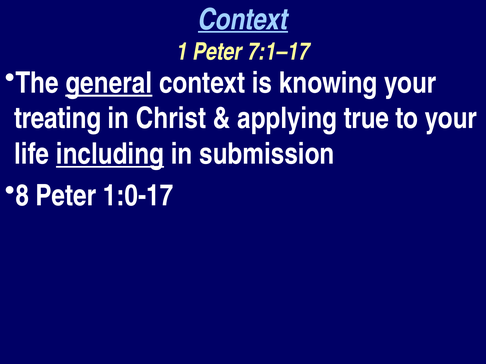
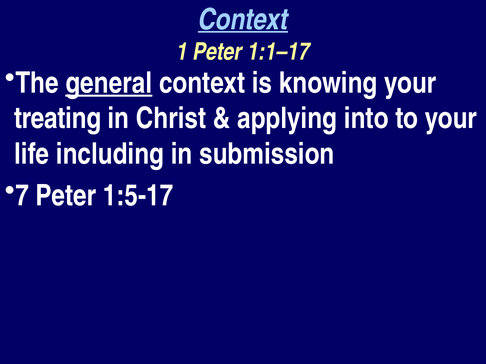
7:1–17: 7:1–17 -> 1:1–17 (279, 52)
true: true -> into (366, 119)
including underline: present -> none (110, 154)
8: 8 -> 7 (22, 196)
1:0-17: 1:0-17 -> 1:5-17 (138, 196)
